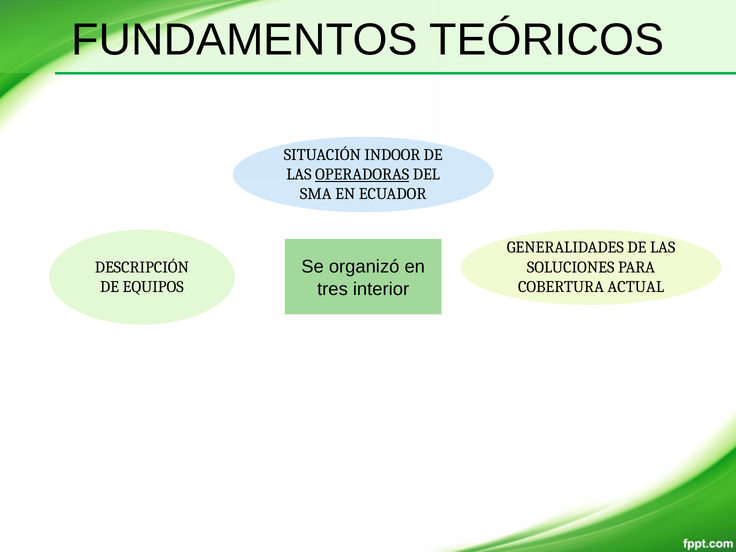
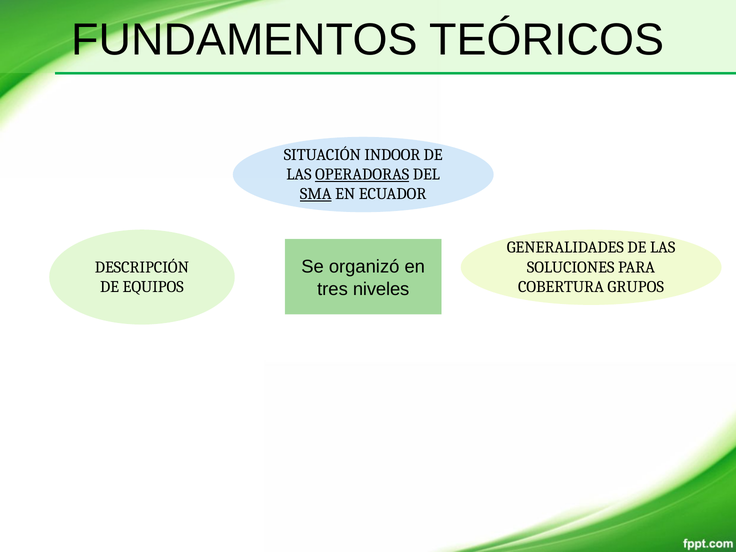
SMA underline: none -> present (316, 194)
ACTUAL: ACTUAL -> GRUPOS (636, 287)
interior: interior -> niveles (381, 289)
